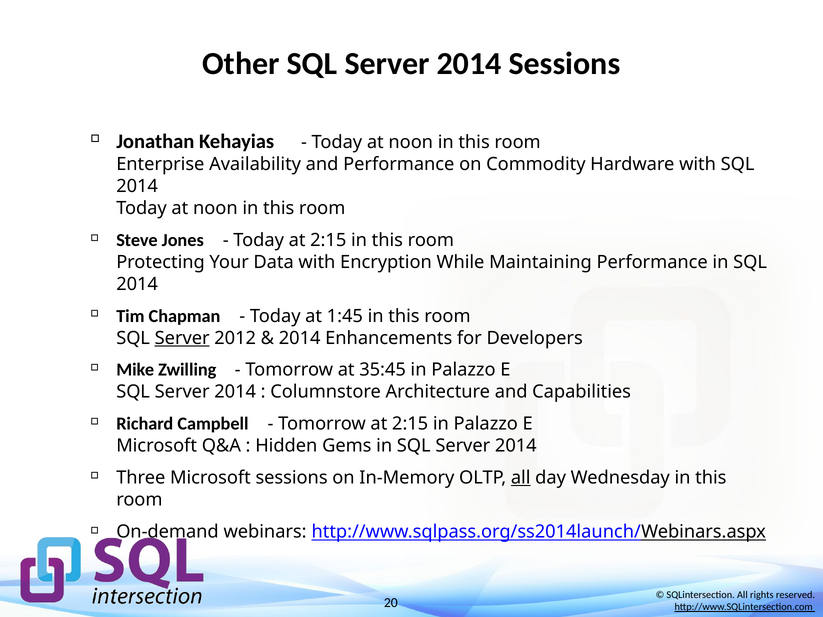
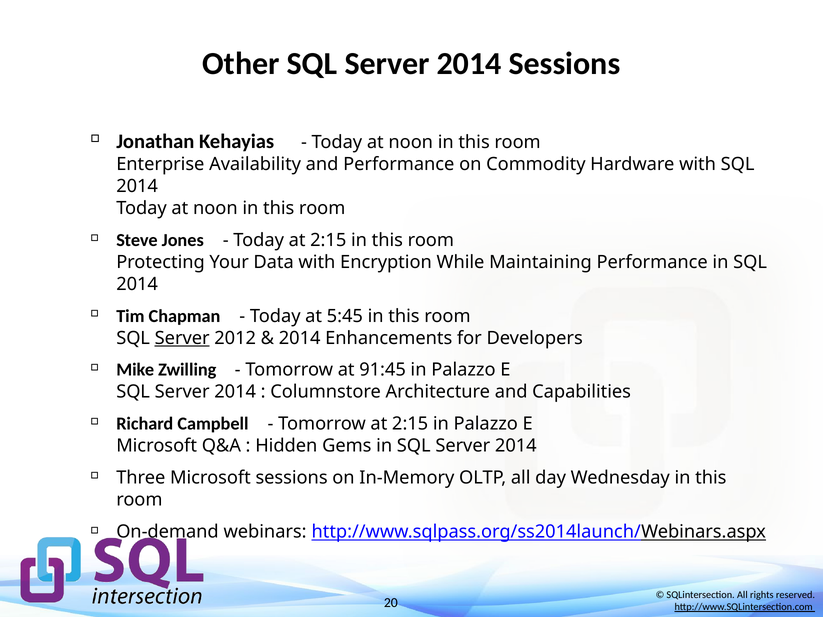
1:45: 1:45 -> 5:45 (345, 316)
35:45: 35:45 -> 91:45 (383, 370)
all underline: present -> none (521, 478)
